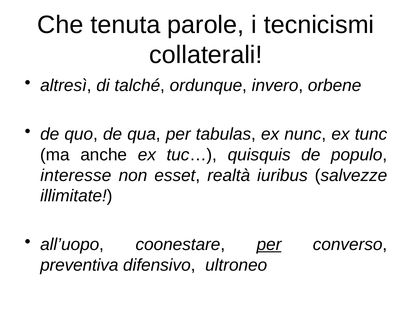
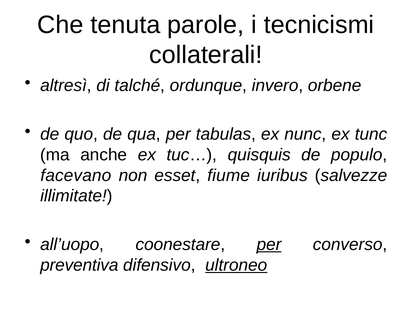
interesse: interesse -> facevano (76, 175)
realtà: realtà -> fiume (229, 175)
ultroneo underline: none -> present (236, 265)
